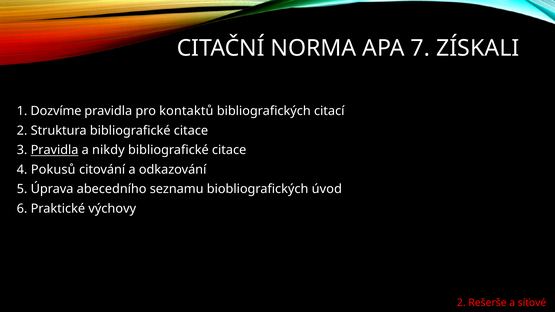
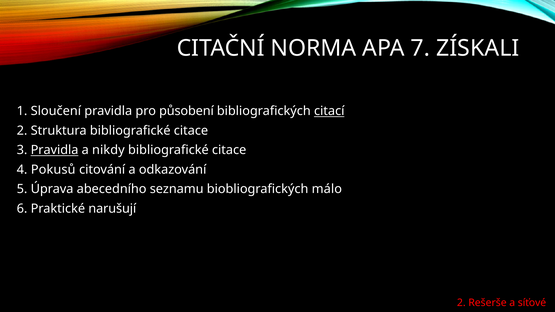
Dozvíme: Dozvíme -> Sloučení (56, 111)
kontaktů: kontaktů -> působení (186, 111)
citací underline: none -> present (329, 111)
úvod: úvod -> málo (327, 189)
výchovy: výchovy -> narušují (112, 209)
